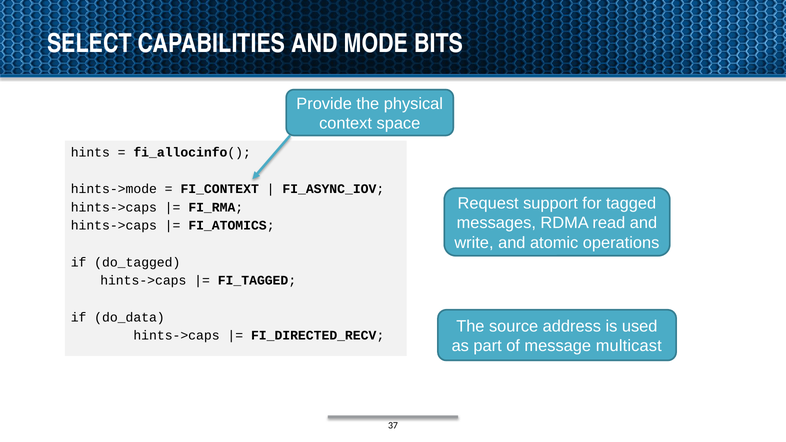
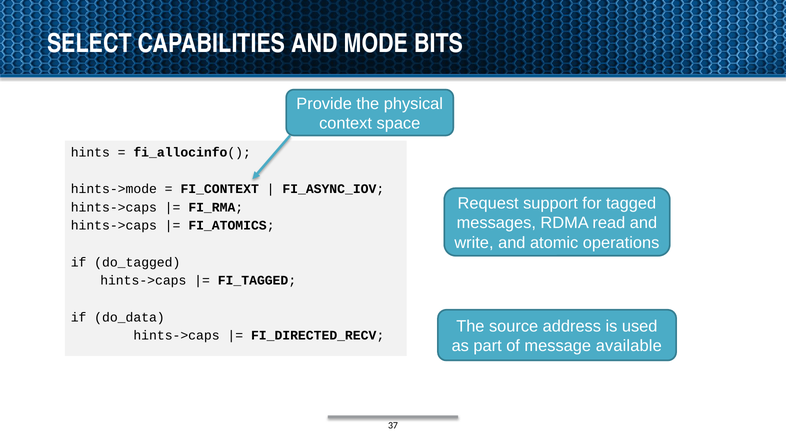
multicast: multicast -> available (629, 346)
